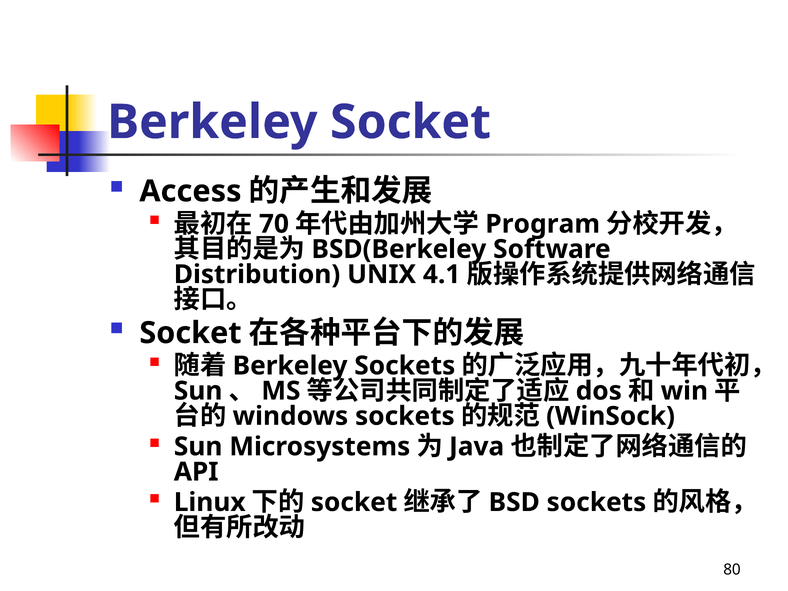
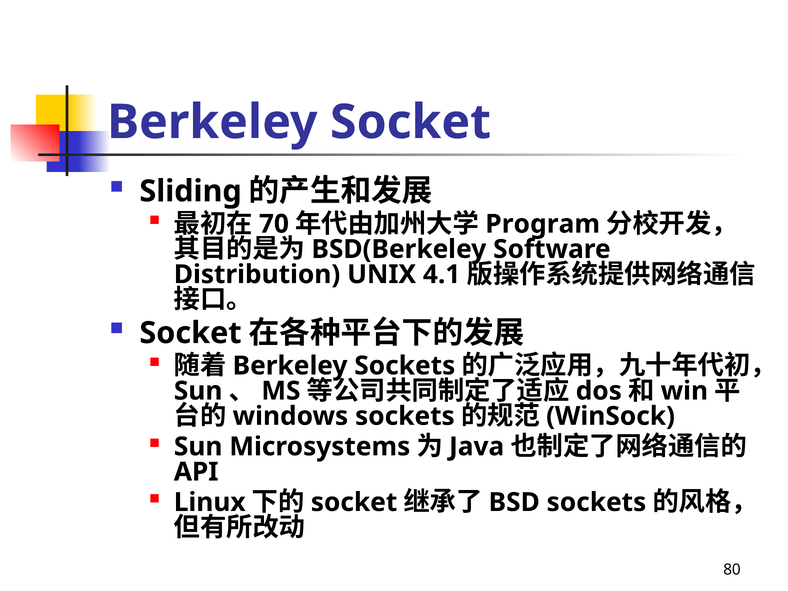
Access: Access -> Sliding (191, 191)
